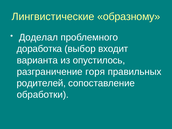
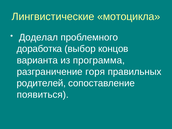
образному: образному -> мотоцикла (129, 17)
входит: входит -> концов (113, 49)
опустилось: опустилось -> программа (99, 60)
обработки: обработки -> появиться (43, 95)
